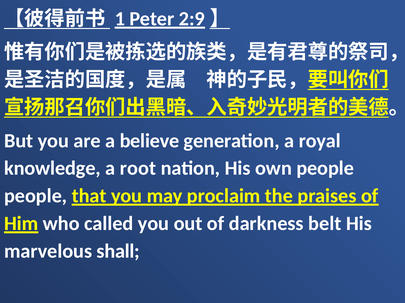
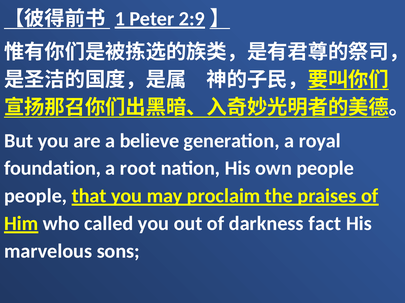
knowledge: knowledge -> foundation (52, 169)
belt: belt -> fact (325, 224)
shall: shall -> sons (118, 252)
